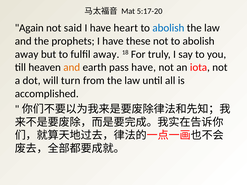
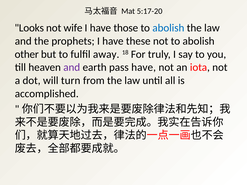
Again: Again -> Looks (29, 28)
said: said -> wife (73, 28)
heart: heart -> those (126, 28)
away: away -> other (27, 54)
and colour: orange -> purple (72, 67)
